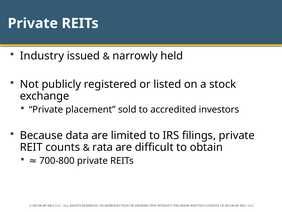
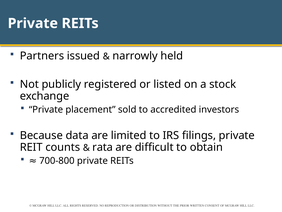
Industry: Industry -> Partners (42, 56)
